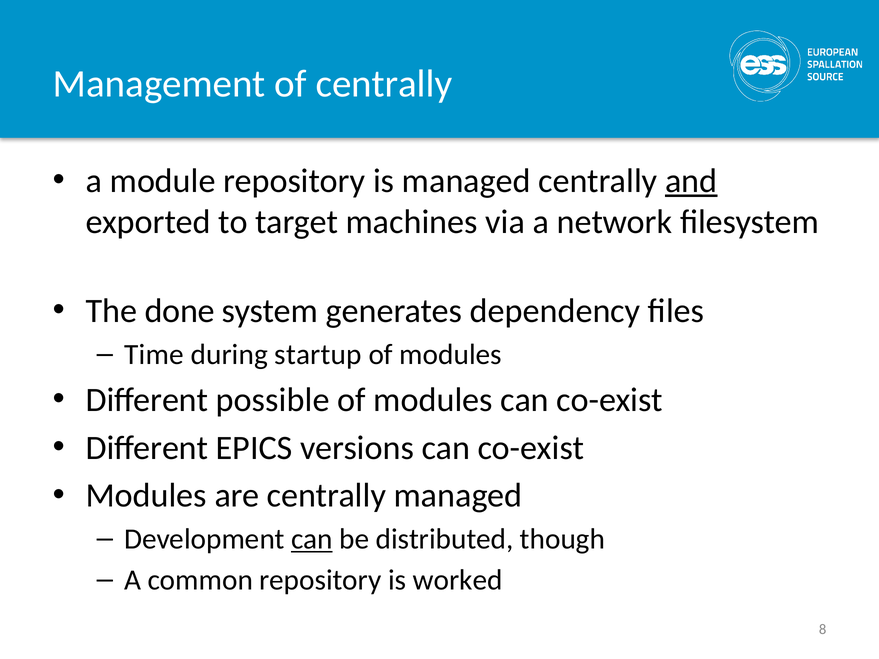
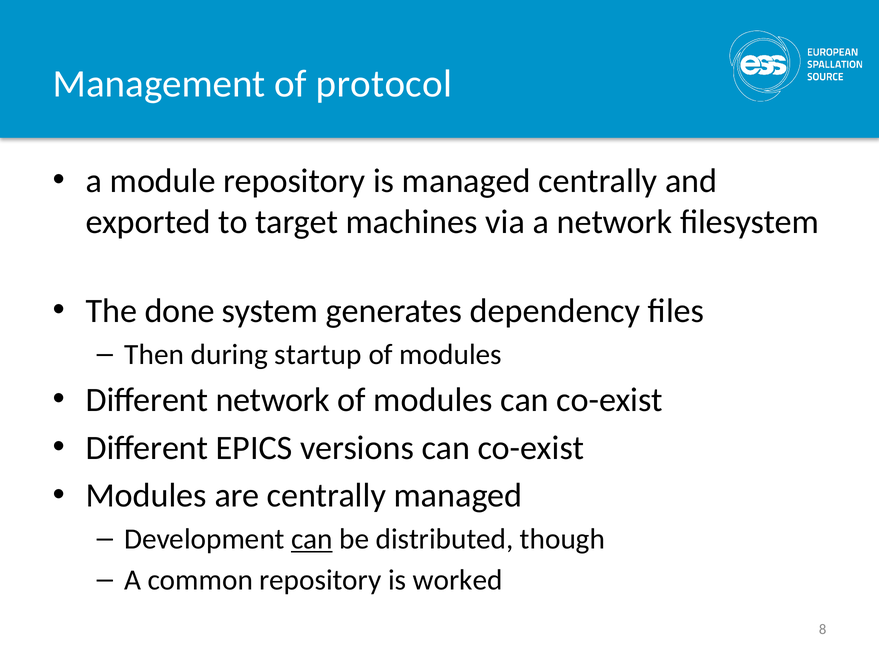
of centrally: centrally -> protocol (384, 84)
and underline: present -> none (691, 181)
Time: Time -> Then (154, 355)
Different possible: possible -> network (273, 400)
